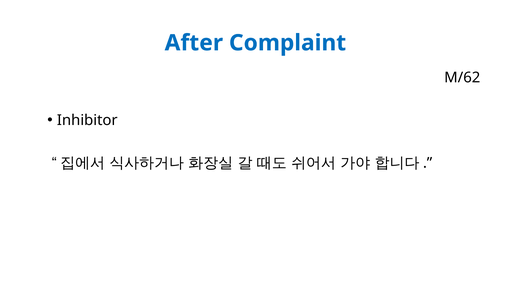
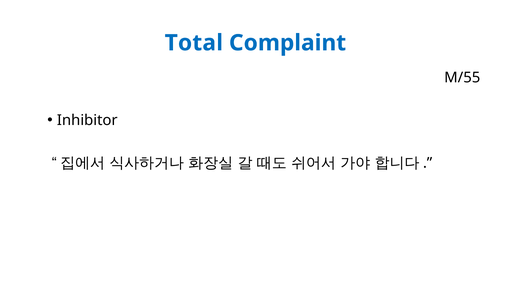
After: After -> Total (194, 43)
M/62: M/62 -> M/55 (462, 78)
